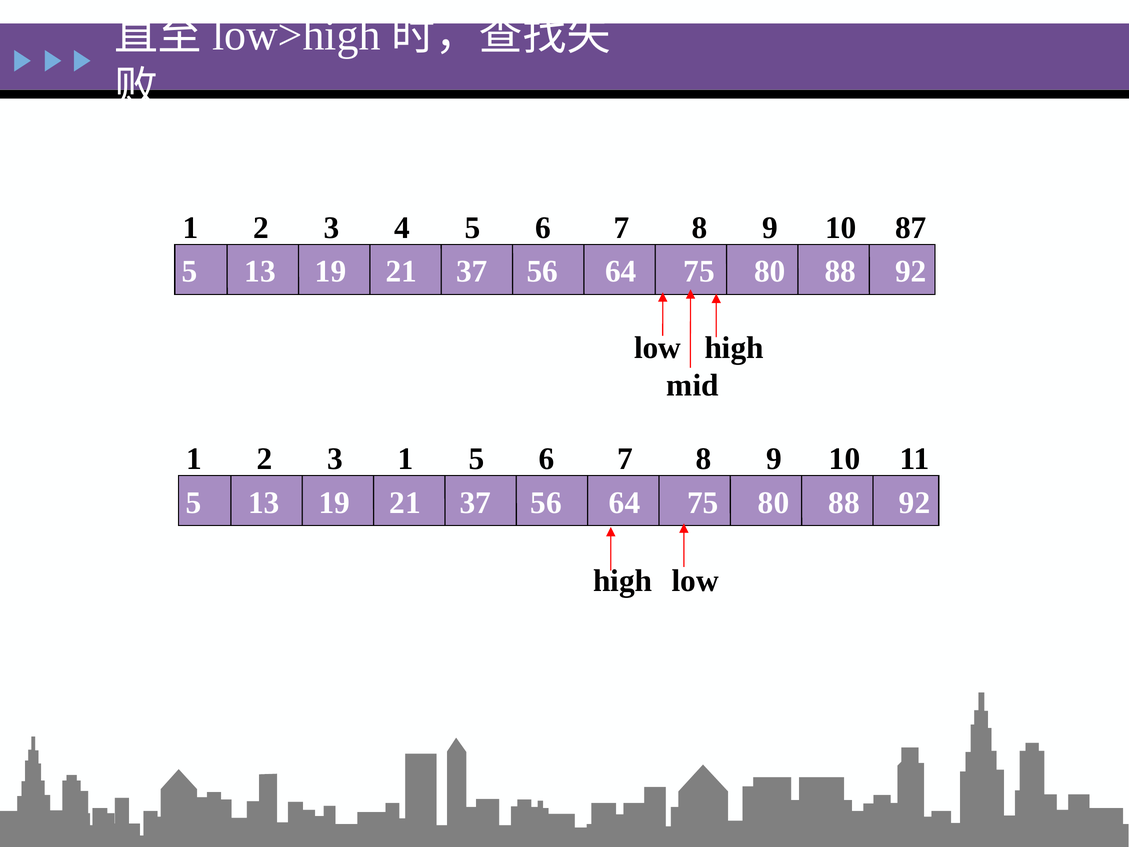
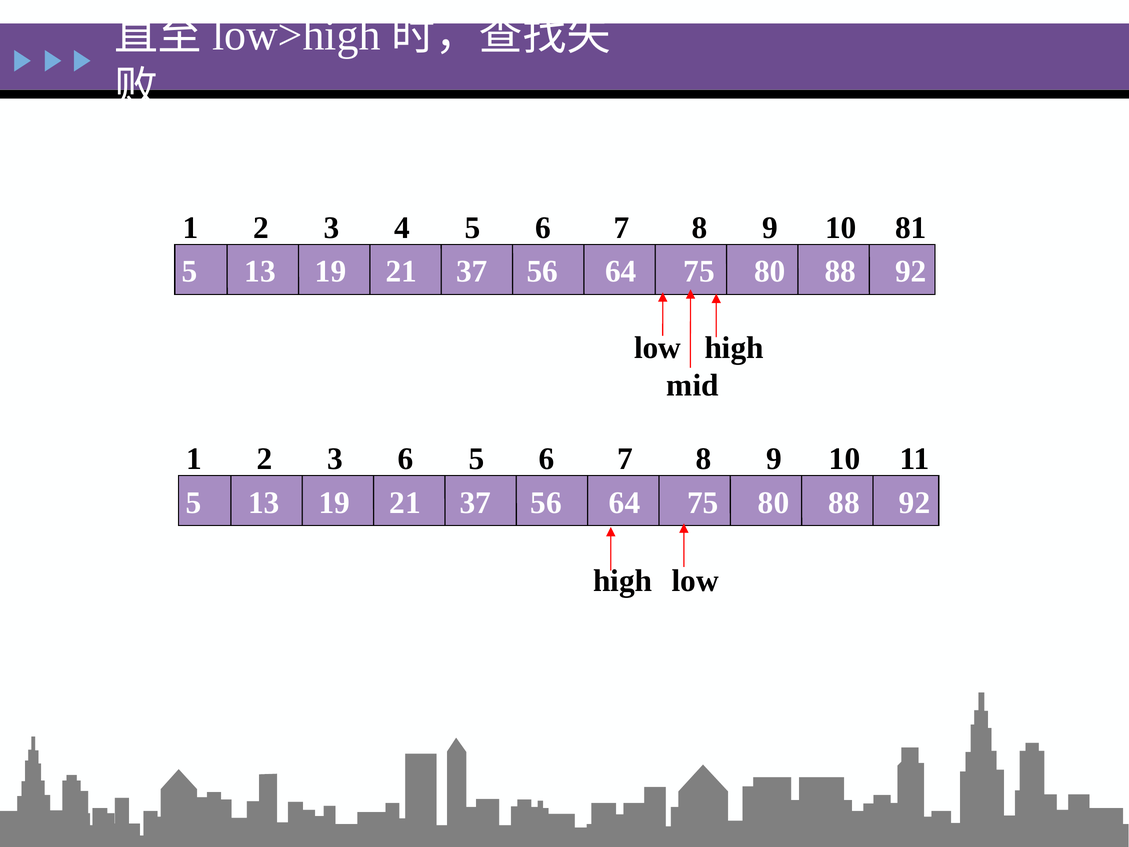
87: 87 -> 81 (911, 228)
3 1: 1 -> 6 (406, 459)
